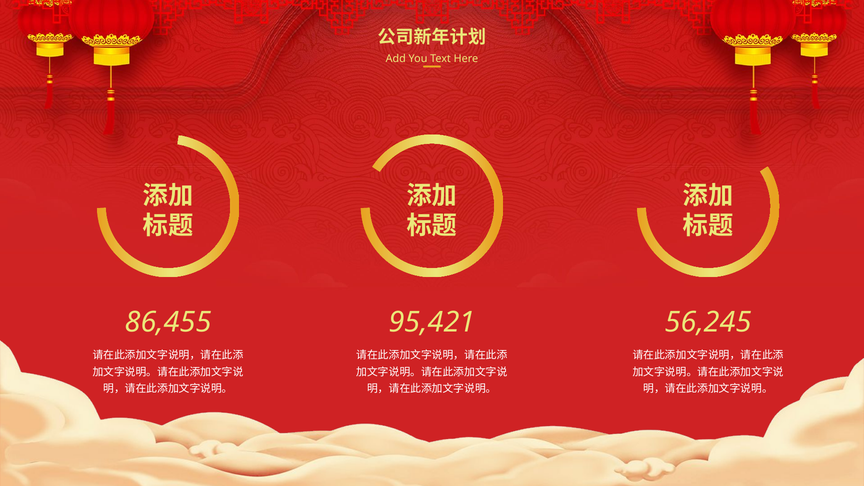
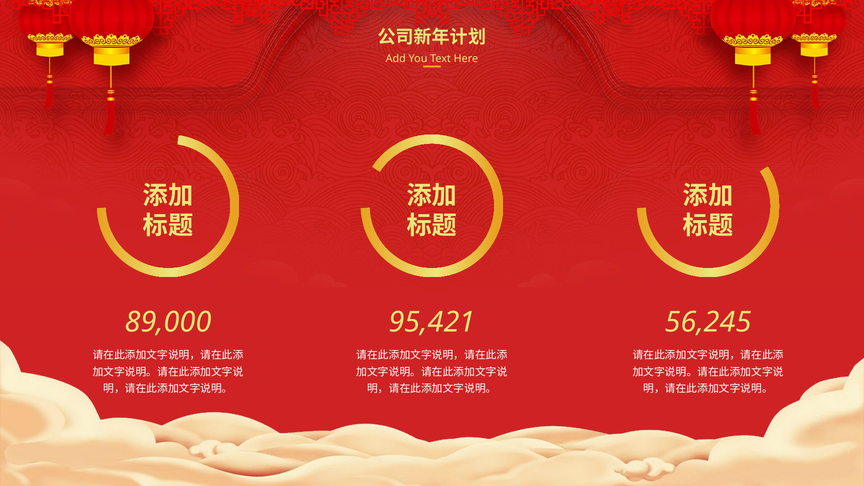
86,455: 86,455 -> 89,000 (168, 322)
